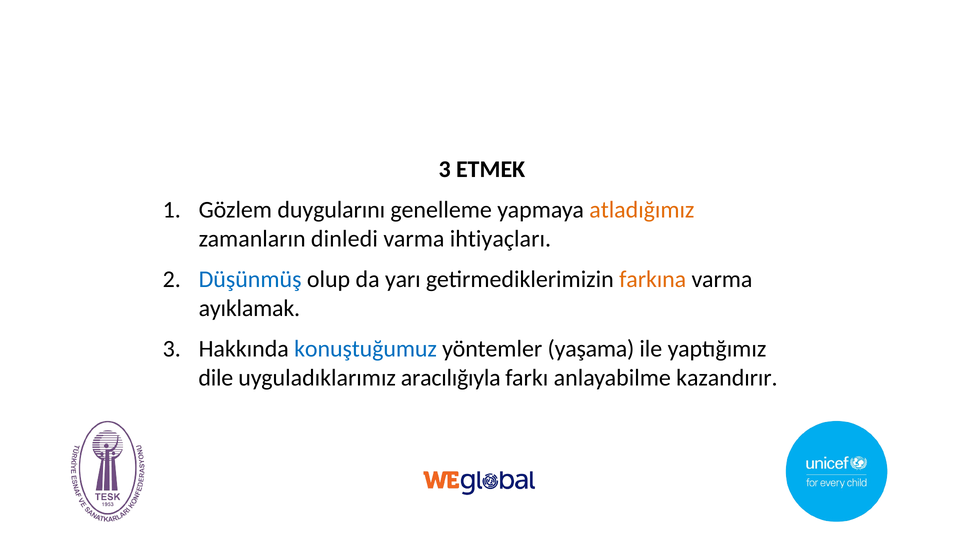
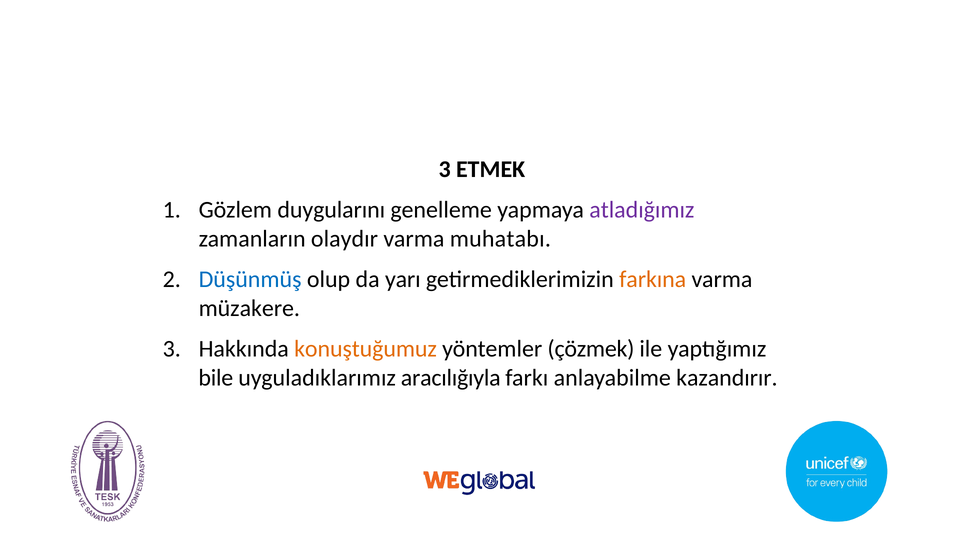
atladığımız colour: orange -> purple (642, 210)
dinledi: dinledi -> olaydır (345, 239)
ihtiyaçları: ihtiyaçları -> muhatabı (500, 239)
ayıklamak: ayıklamak -> müzakere (249, 308)
konuştuğumuz colour: blue -> orange (366, 349)
yaşama: yaşama -> çözmek (591, 349)
dile: dile -> bile (216, 378)
